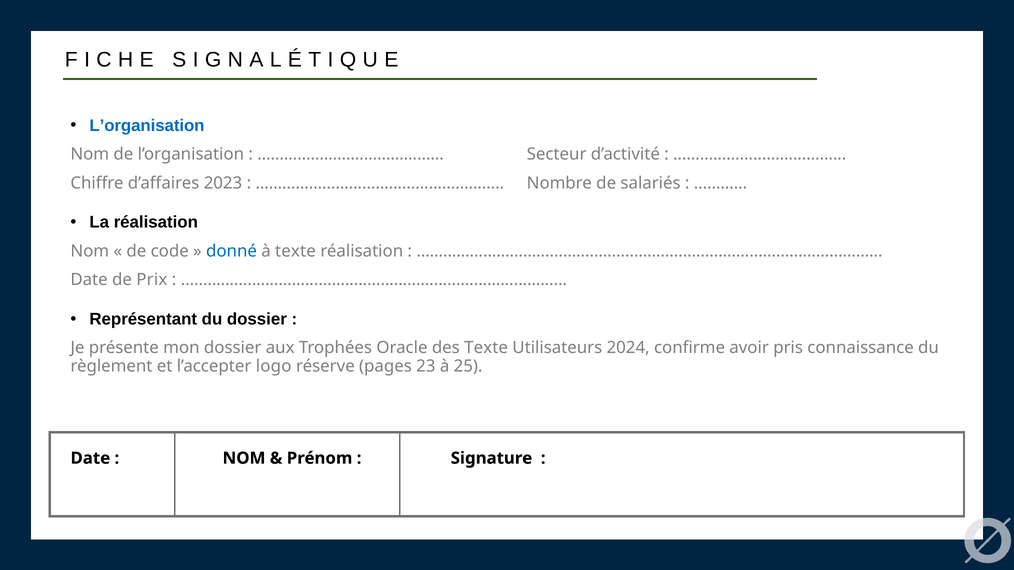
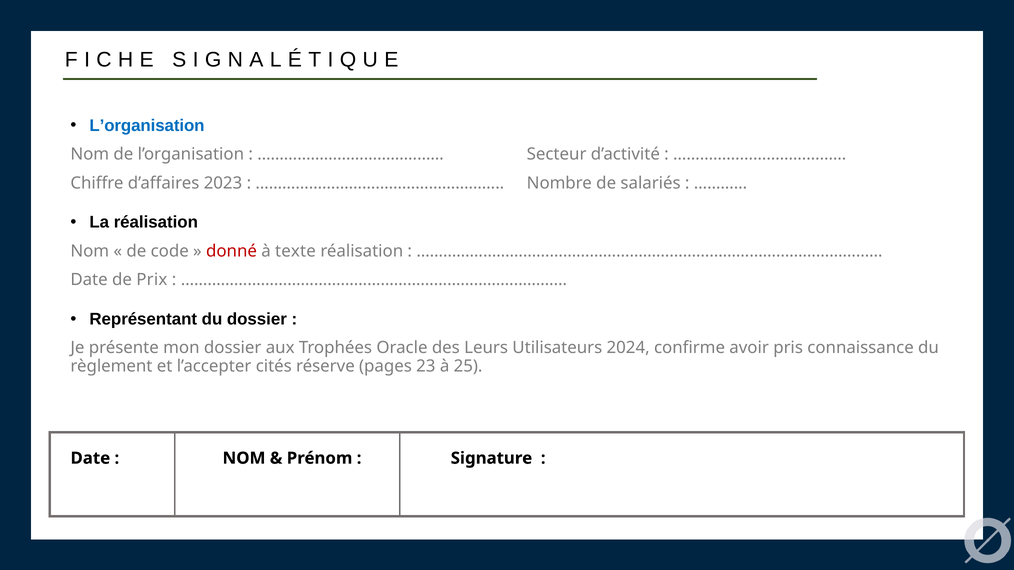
donné colour: blue -> red (232, 251)
des Texte: Texte -> Leurs (486, 348)
logo: logo -> cités (274, 366)
